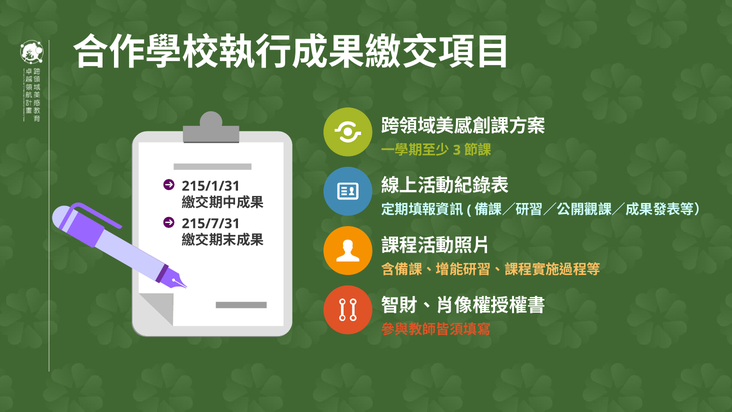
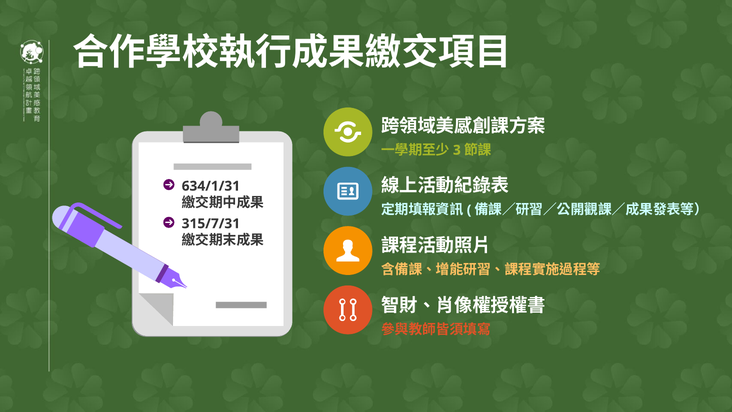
215/1/31: 215/1/31 -> 634/1/31 (211, 186)
215/7/31: 215/7/31 -> 315/7/31 (211, 224)
